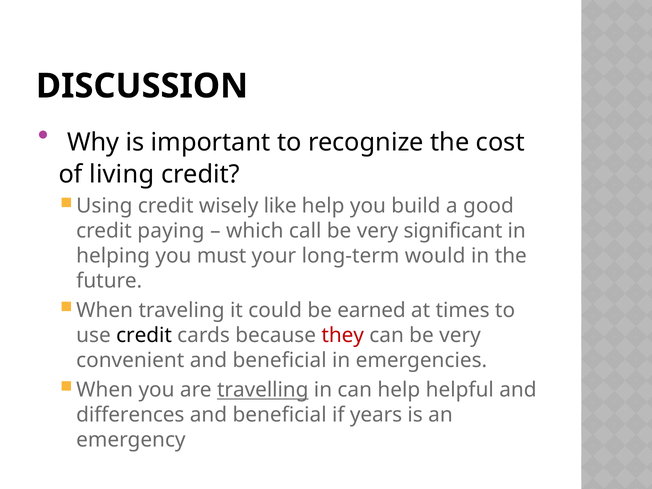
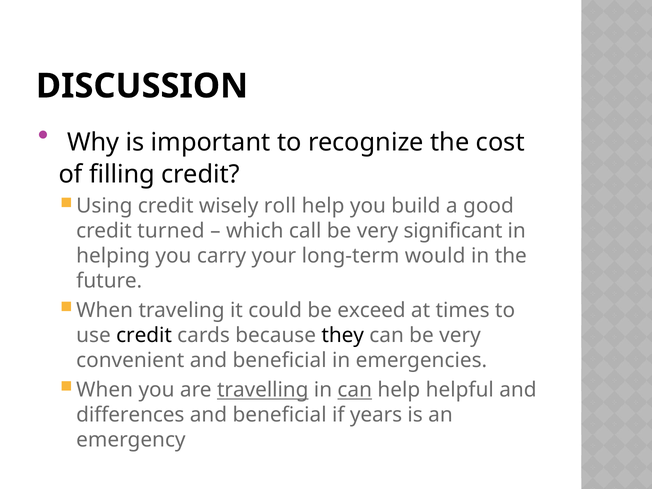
living: living -> filling (122, 174)
like: like -> roll (280, 206)
paying: paying -> turned (171, 231)
must: must -> carry (222, 256)
earned: earned -> exceed (371, 310)
they colour: red -> black (343, 335)
can underline: none -> present (355, 390)
